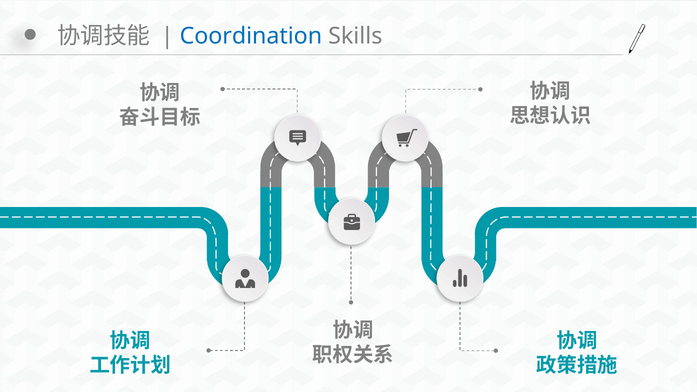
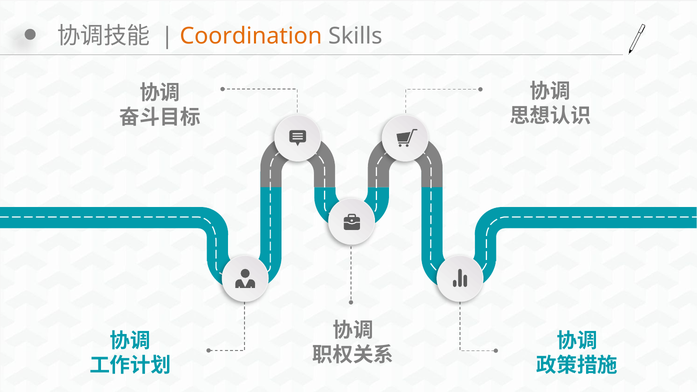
Coordination colour: blue -> orange (251, 36)
